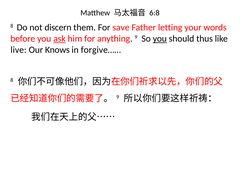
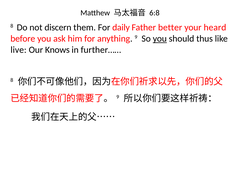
save: save -> daily (121, 27)
letting: letting -> better (170, 27)
words: words -> heard (215, 27)
ask underline: present -> none (59, 39)
forgive……: forgive…… -> further…… (101, 50)
